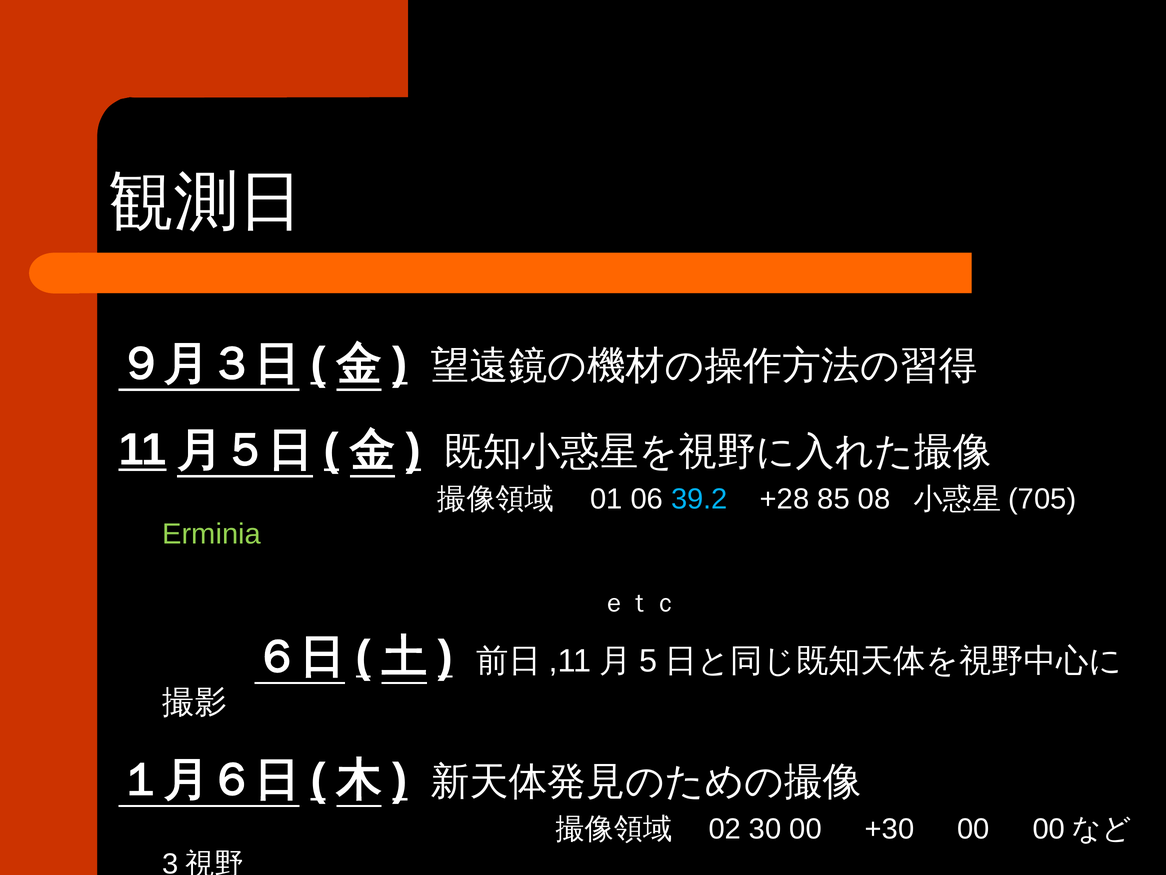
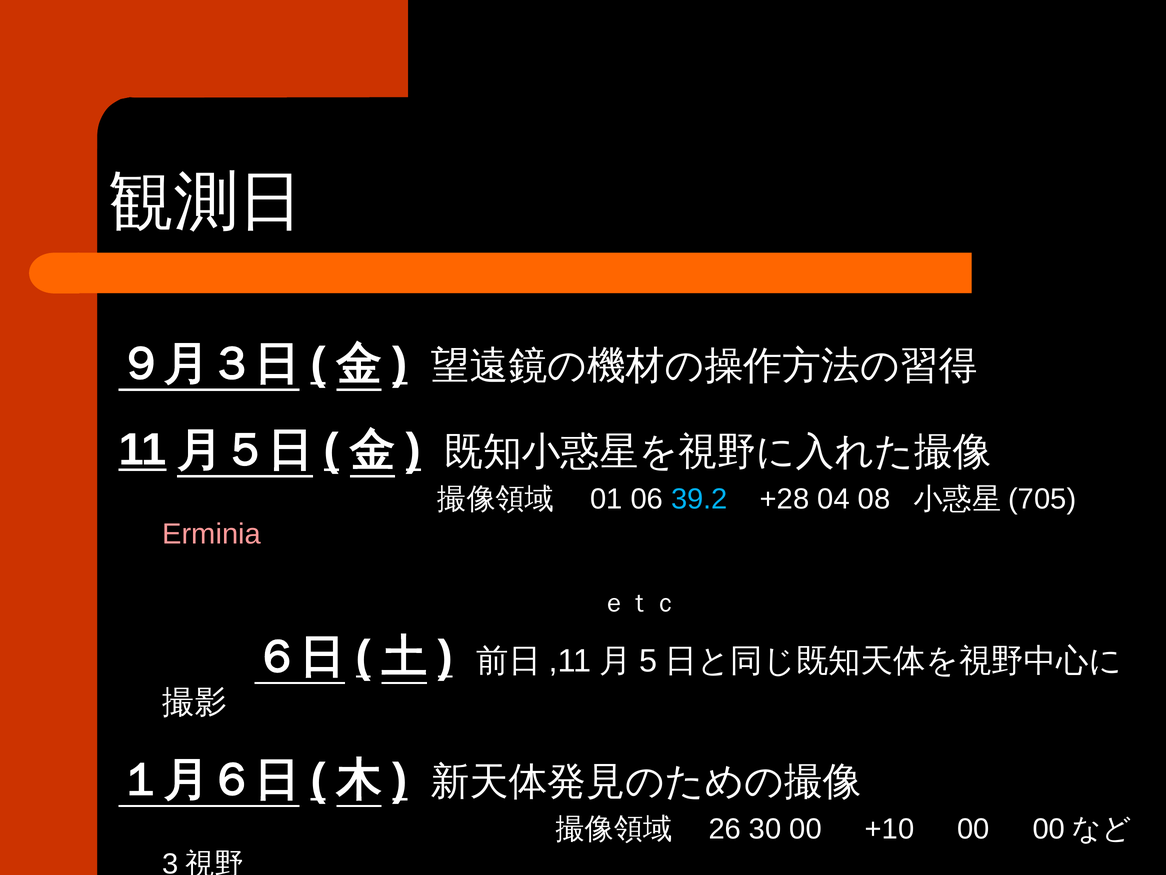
85: 85 -> 04 (834, 499)
Erminia colour: light green -> pink (212, 534)
02: 02 -> 26 (725, 829)
+30: +30 -> +10 (890, 829)
